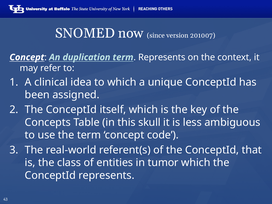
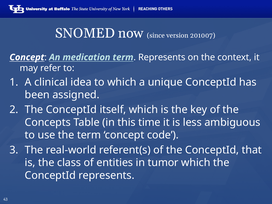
duplication: duplication -> medication (86, 57)
skull: skull -> time (149, 122)
